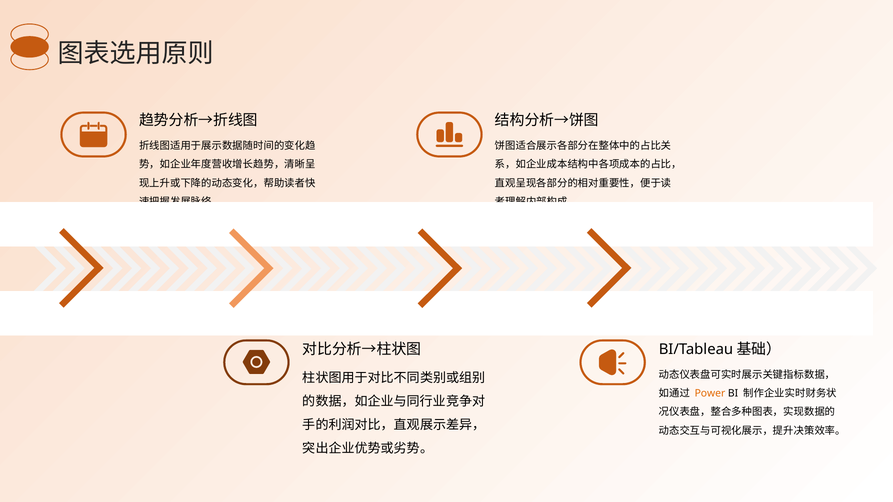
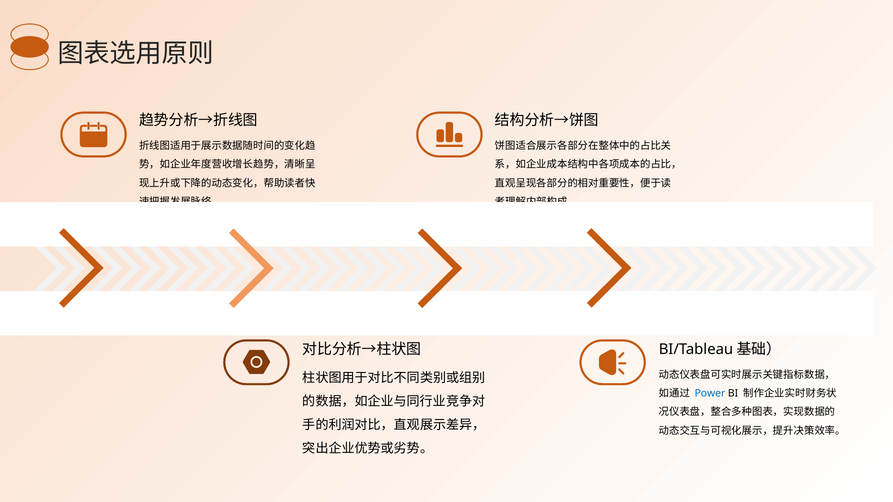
Power colour: orange -> blue (710, 394)
